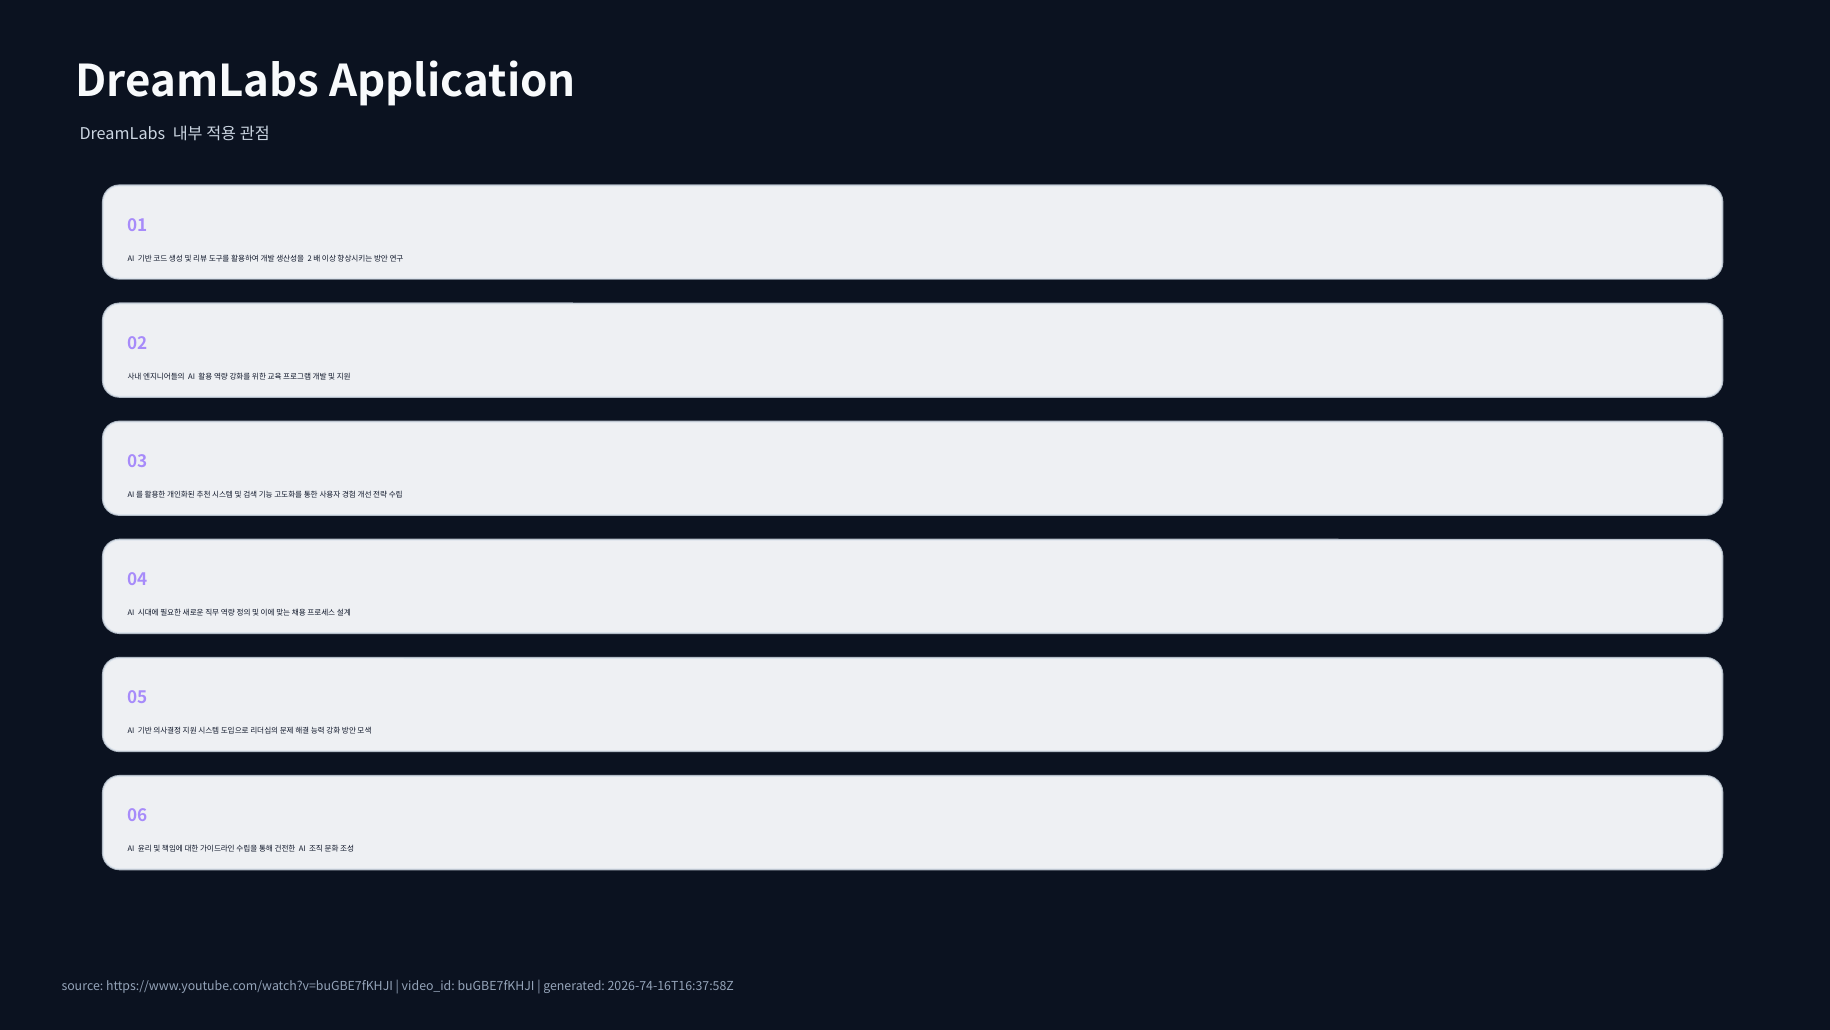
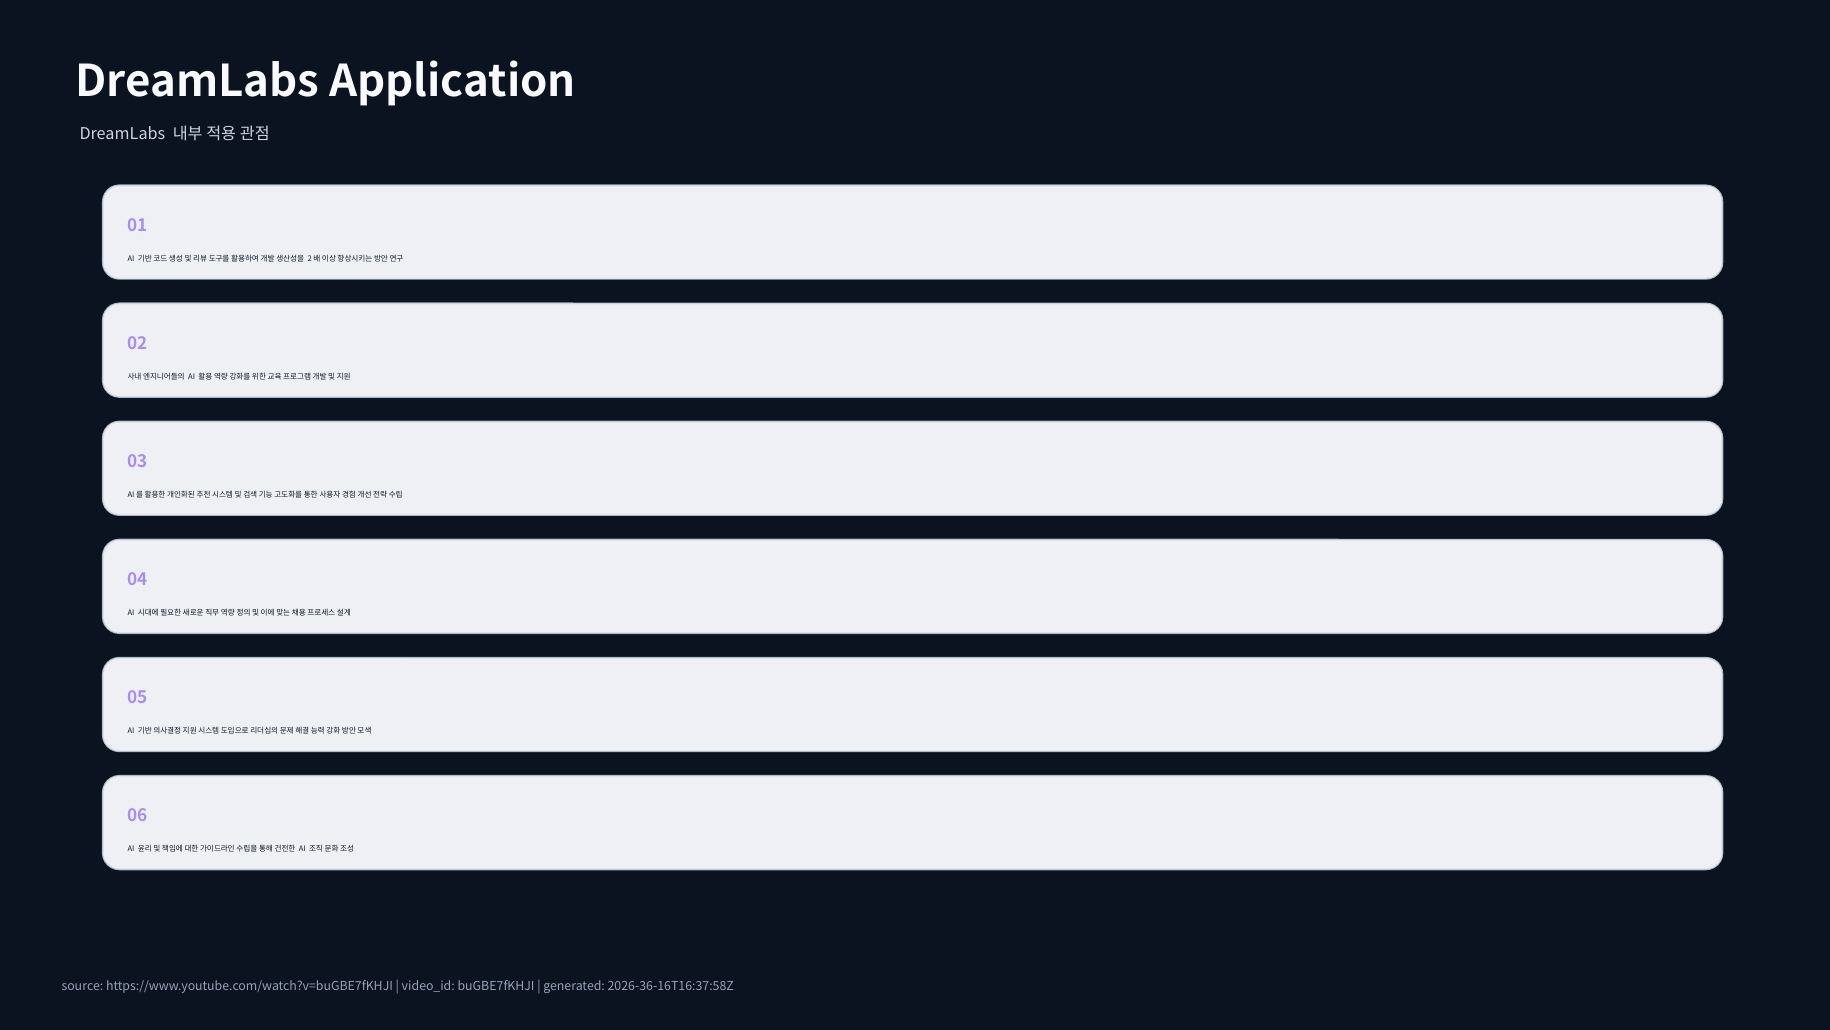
2026-74-16T16:37:58Z: 2026-74-16T16:37:58Z -> 2026-36-16T16:37:58Z (671, 986)
